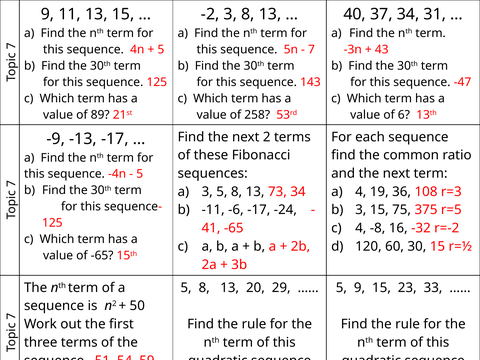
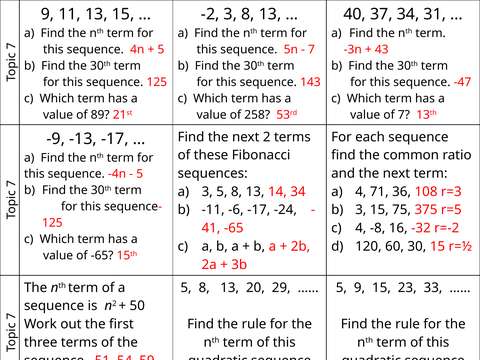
of 6: 6 -> 7 (404, 115)
73: 73 -> 14 (277, 192)
19: 19 -> 71 (379, 192)
